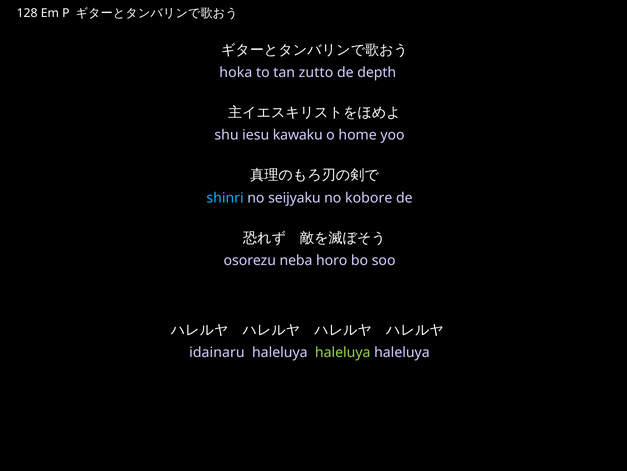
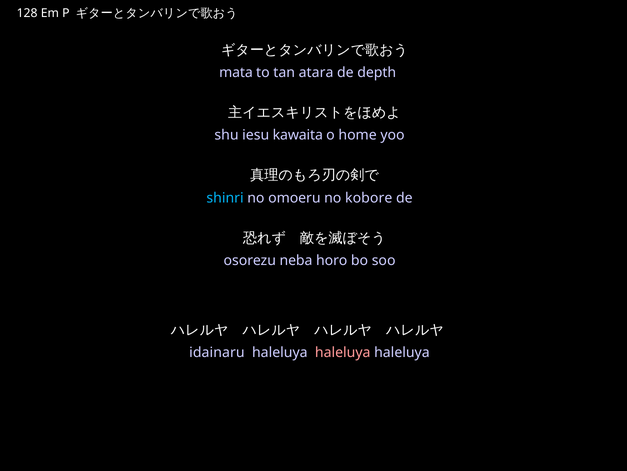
hoka: hoka -> mata (236, 72)
zutto: zutto -> atara (316, 72)
kawaku: kawaku -> kawaita (298, 135)
seijyaku: seijyaku -> omoeru (294, 198)
haleluya colour: light green -> pink (343, 352)
